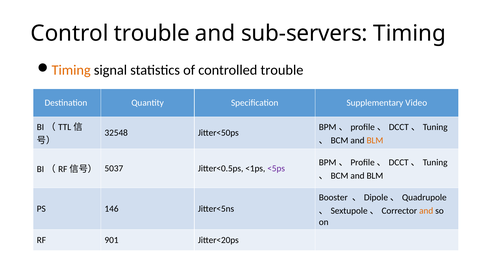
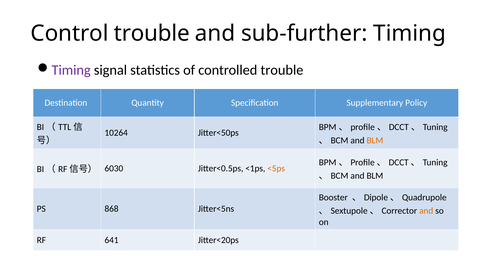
sub-servers: sub-servers -> sub-further (304, 33)
Timing colour: orange -> purple (71, 70)
Video: Video -> Policy (416, 103)
32548: 32548 -> 10264 (116, 133)
5037: 5037 -> 6030 (114, 168)
<5ps colour: purple -> orange (276, 168)
146: 146 -> 868 (112, 208)
901: 901 -> 641 (112, 240)
